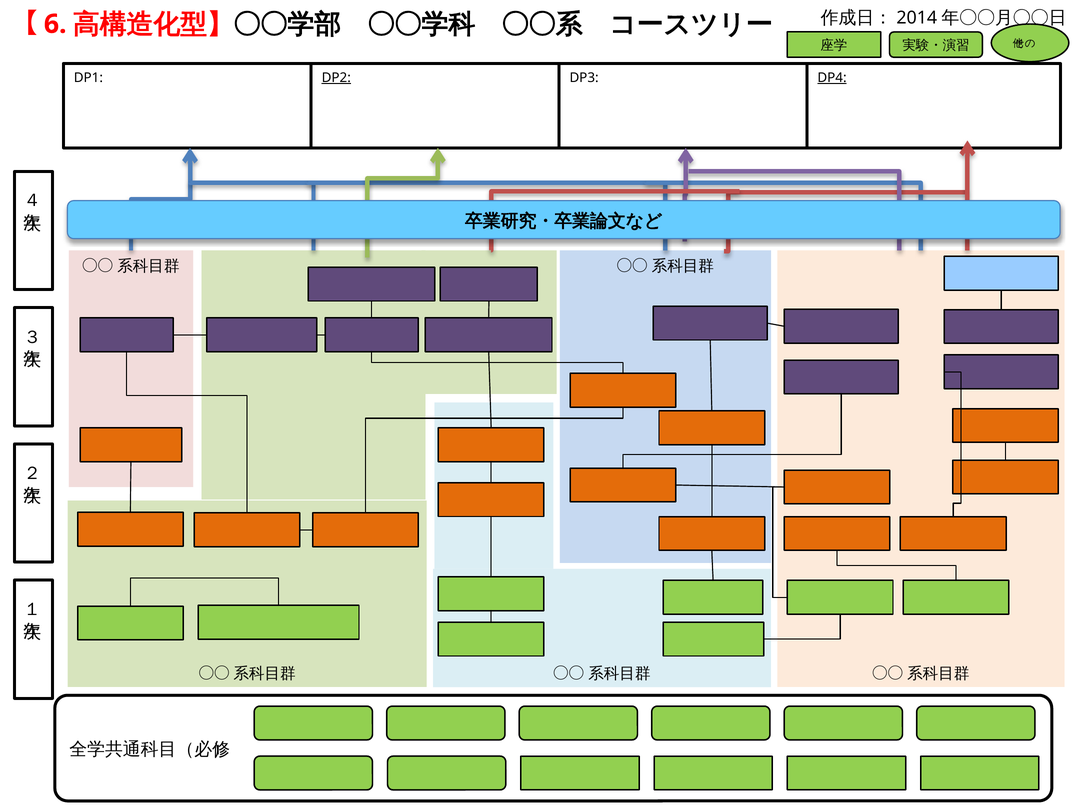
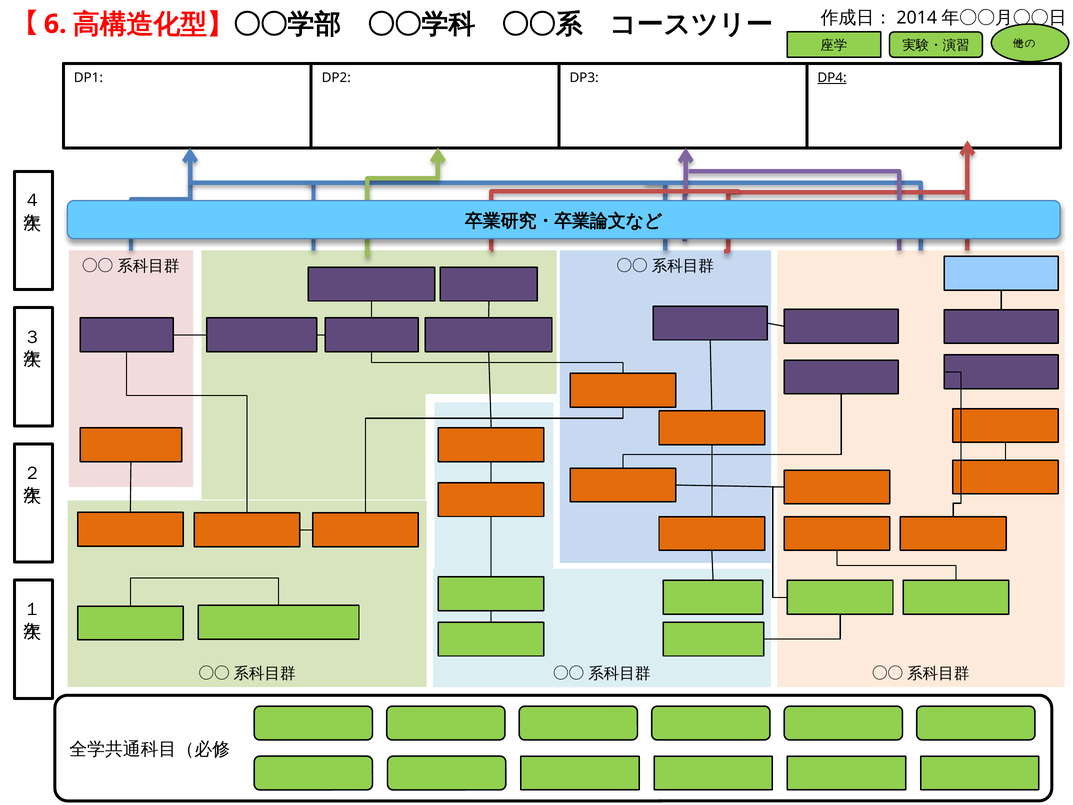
DP2 underline: present -> none (336, 78)
